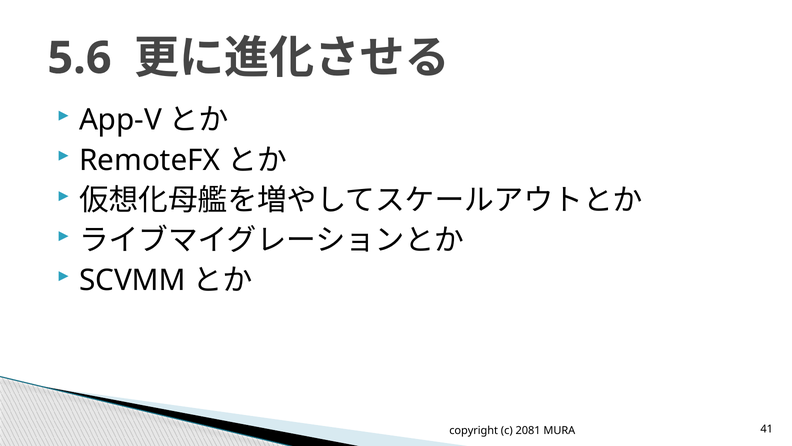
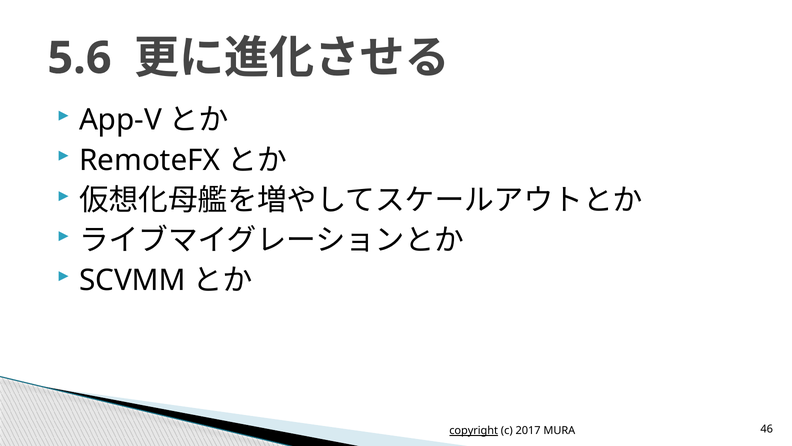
copyright underline: none -> present (474, 430)
2081: 2081 -> 2017 (528, 430)
41: 41 -> 46 (767, 429)
